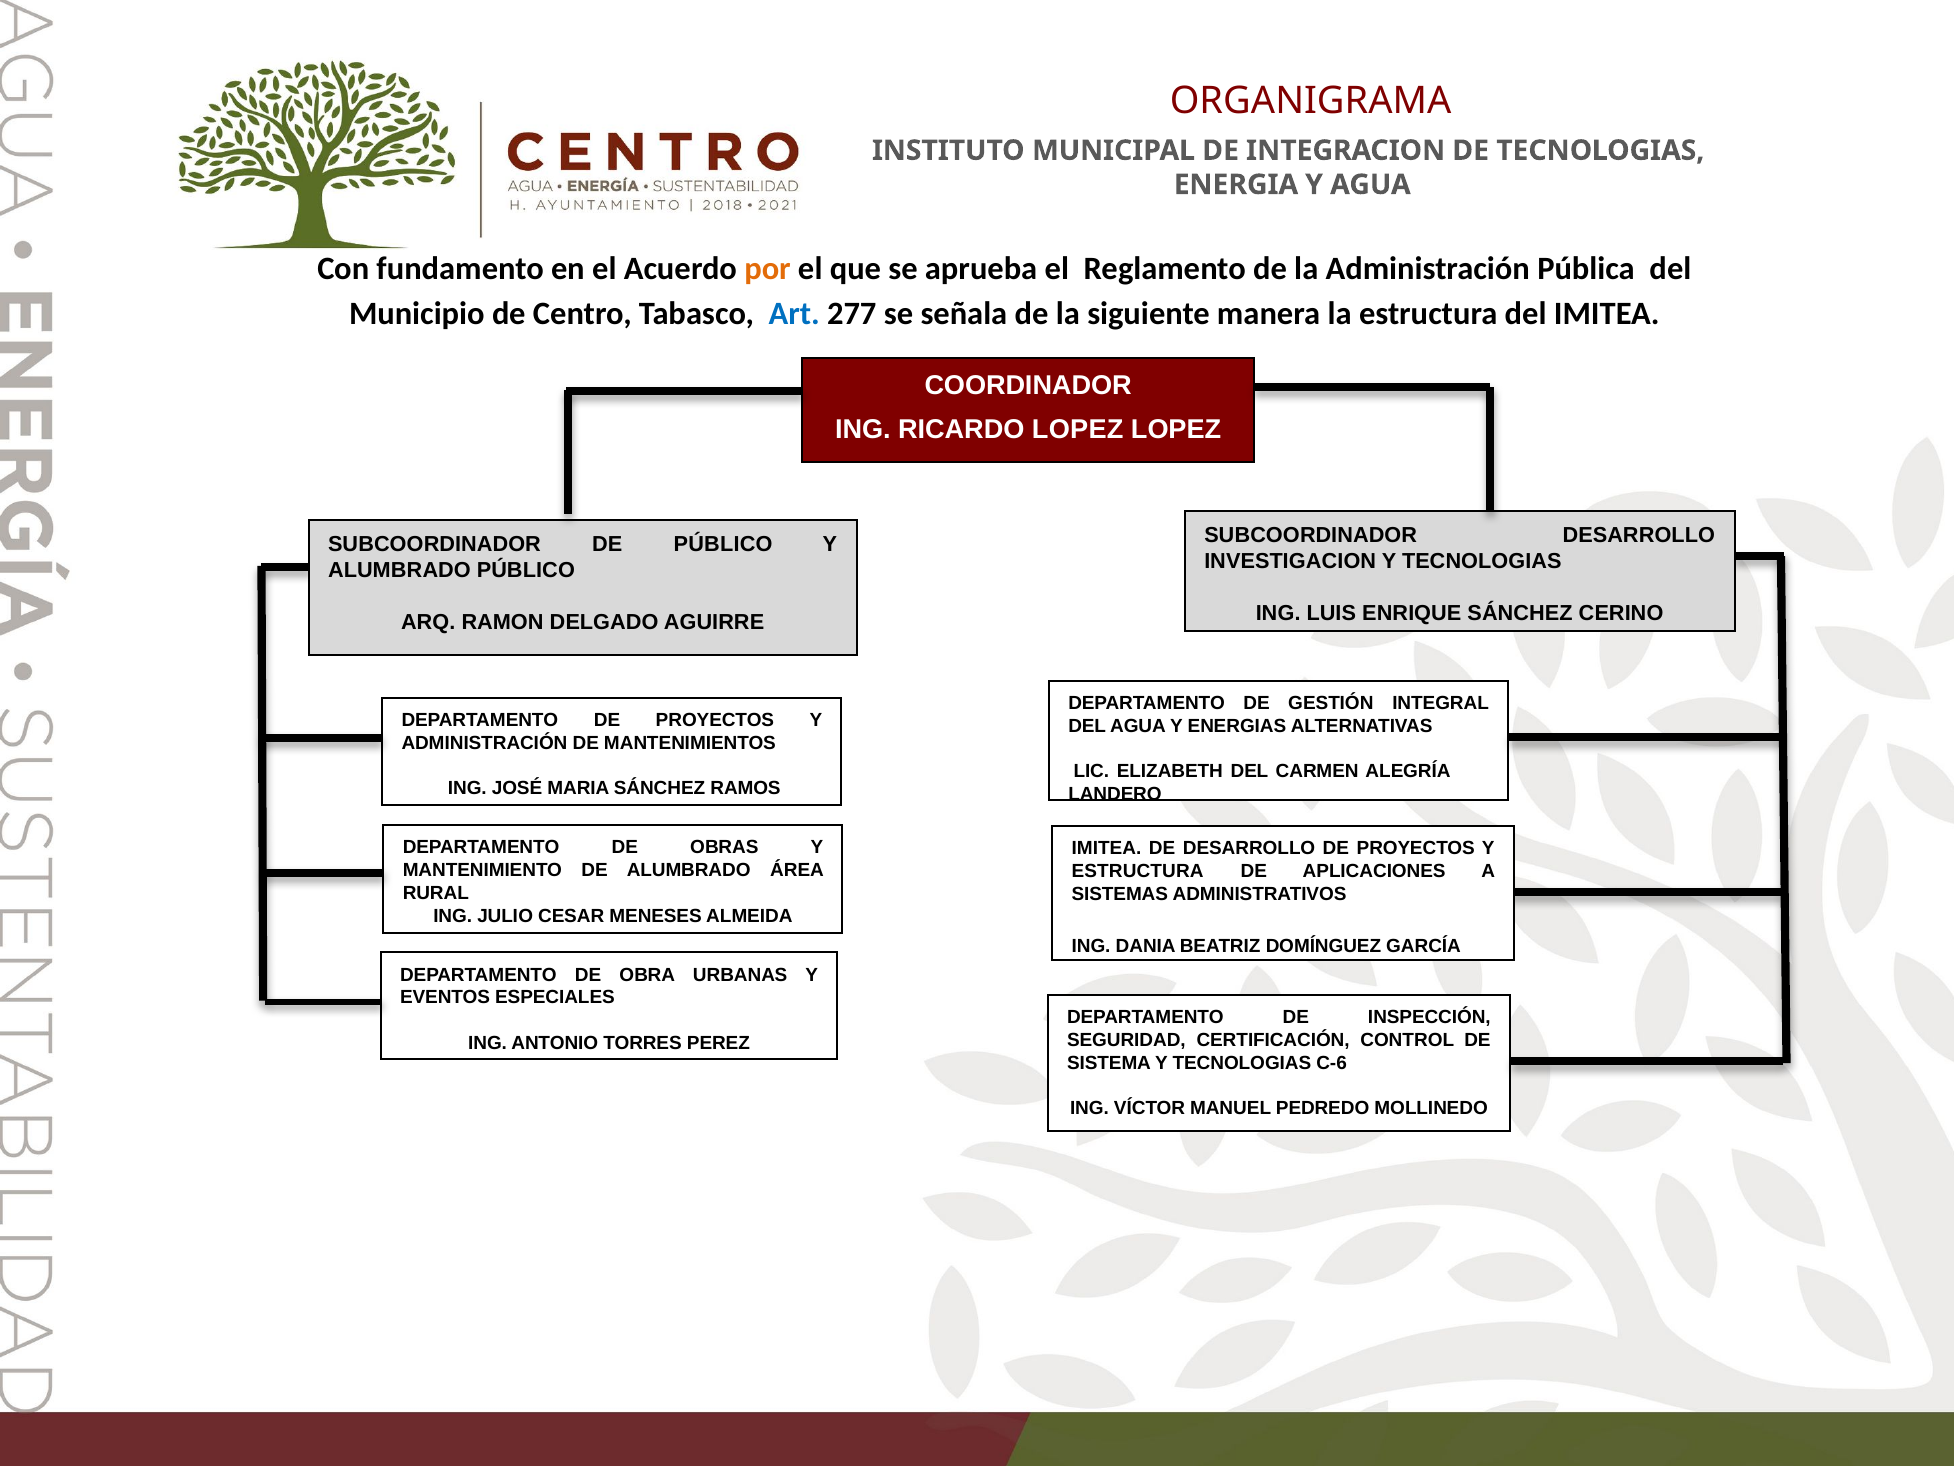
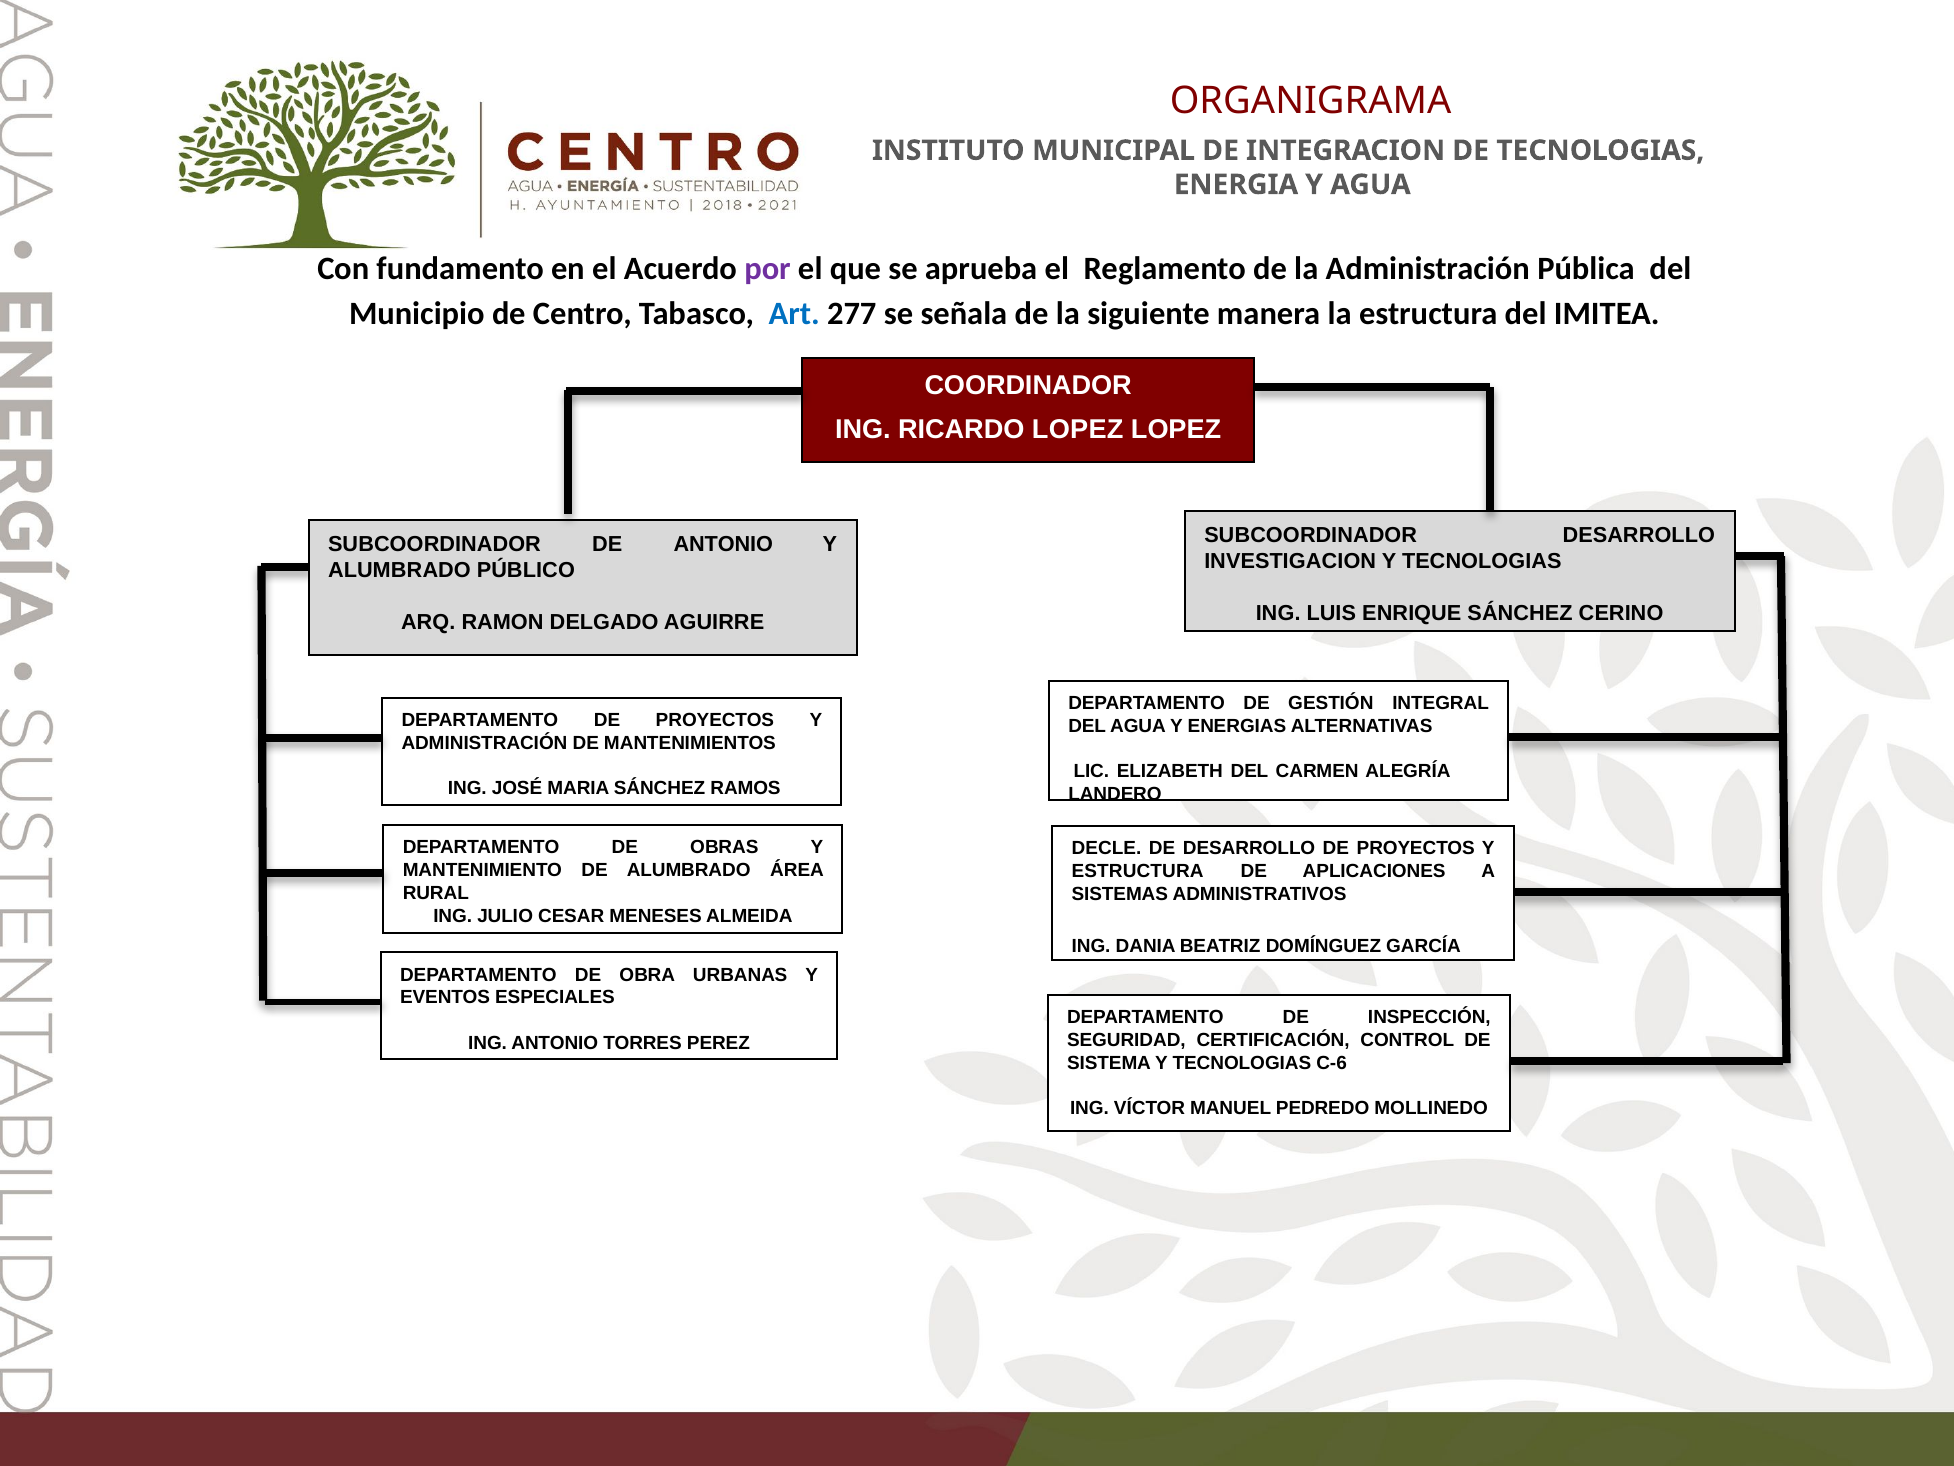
por colour: orange -> purple (768, 269)
DE PÚBLICO: PÚBLICO -> ANTONIO (723, 544)
IMITEA: IMITEA -> DECLE (1107, 848)
